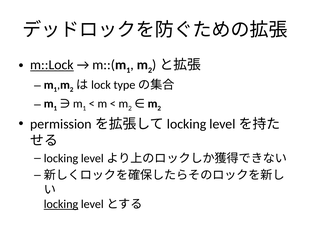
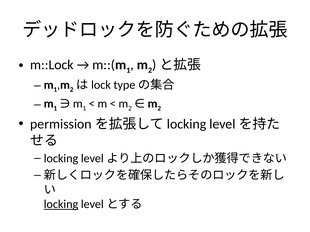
m::Lock underline: present -> none (52, 65)
